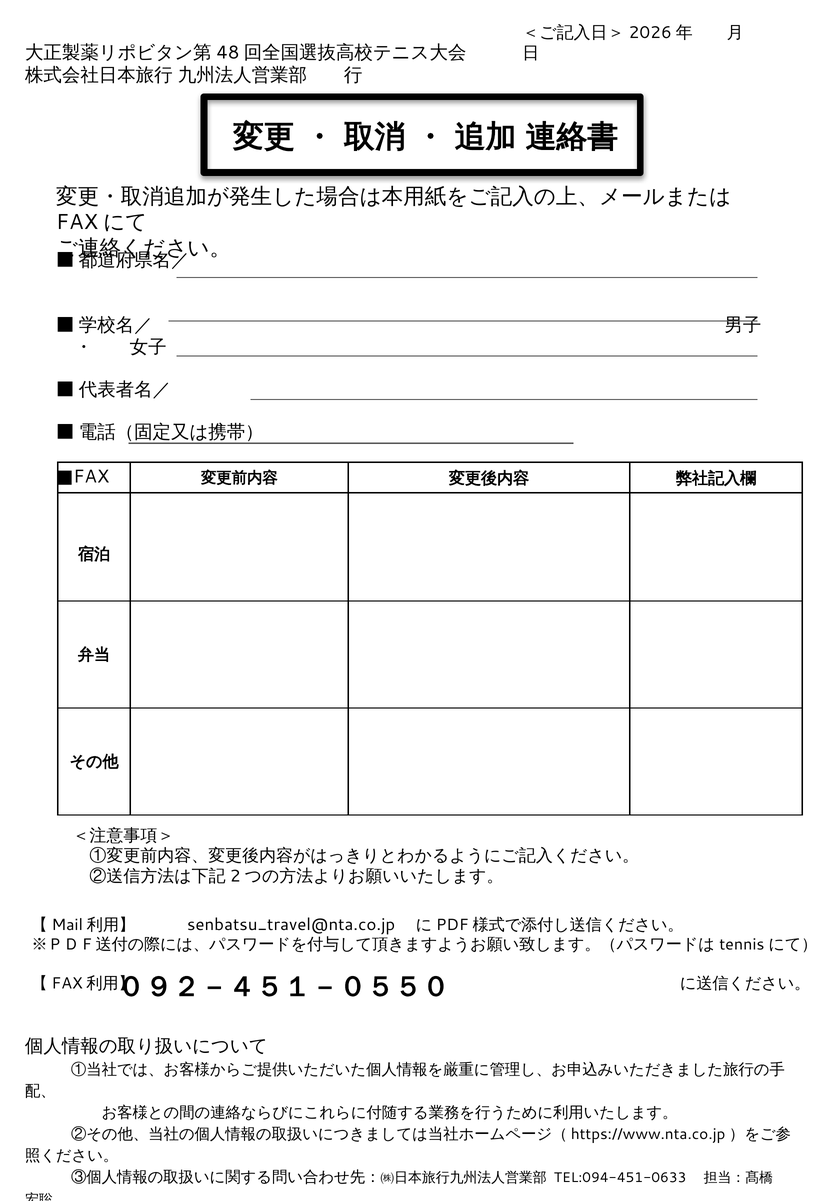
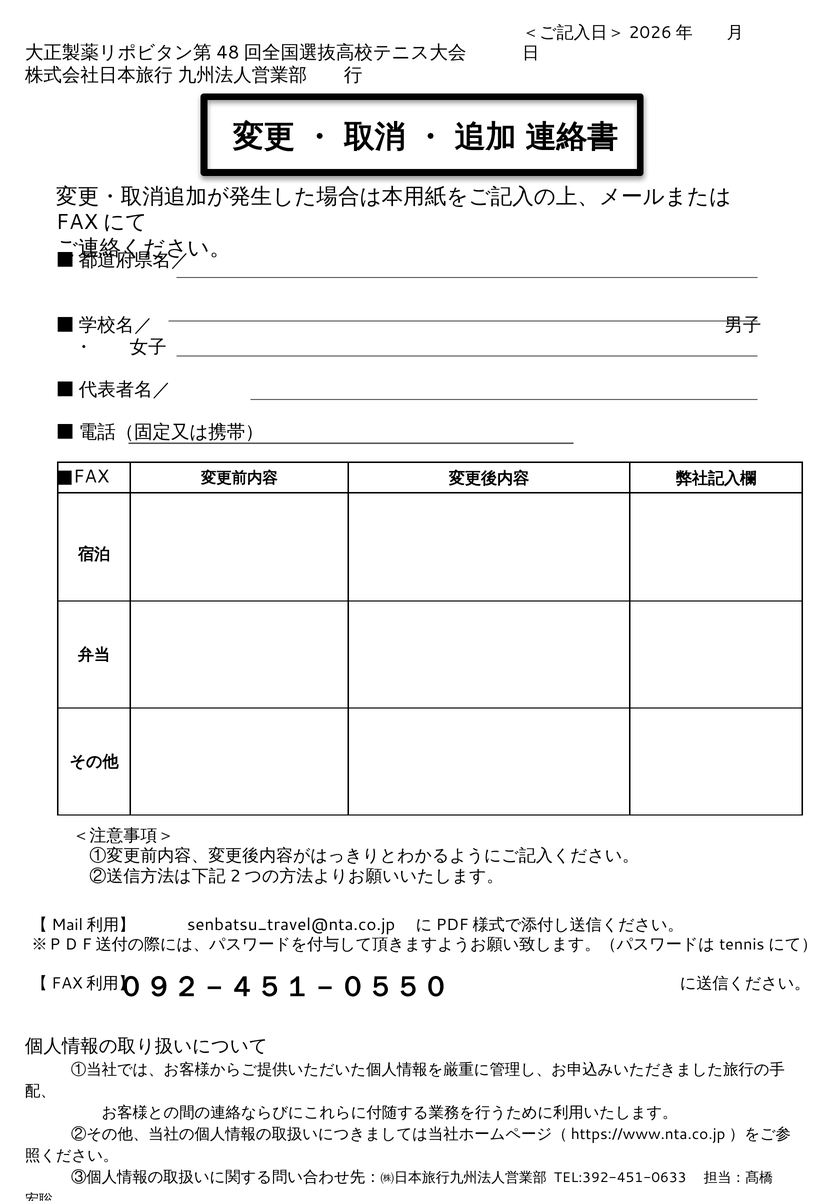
TEL:094-451-0633: TEL:094-451-0633 -> TEL:392-451-0633 (620, 1177)
